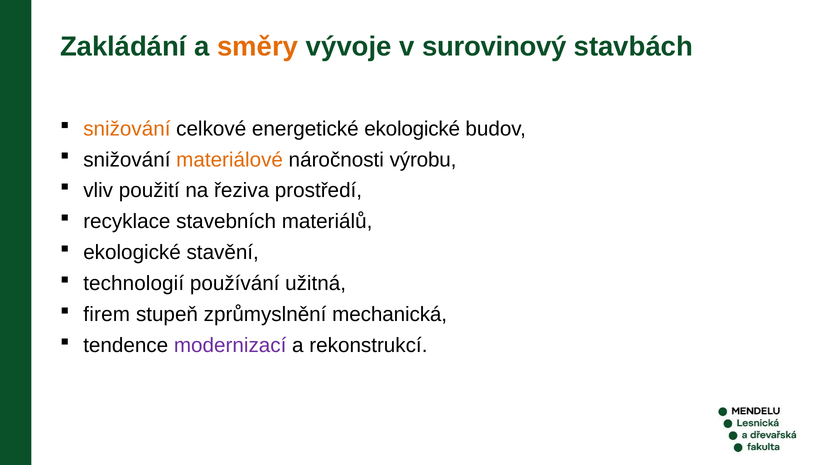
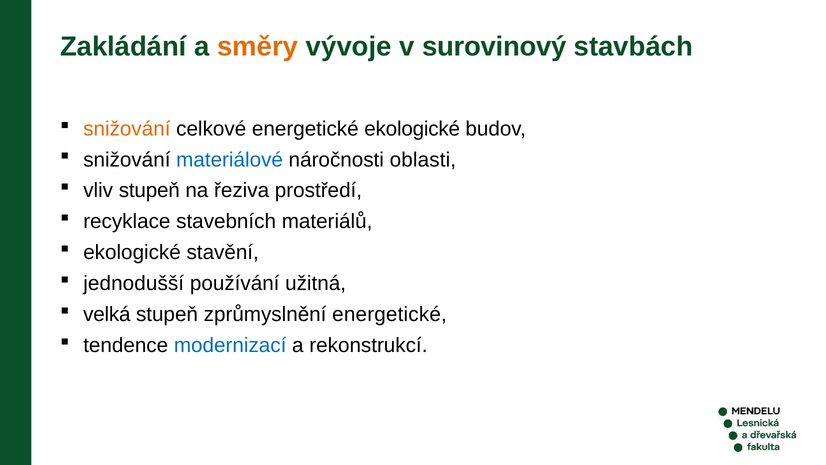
materiálové colour: orange -> blue (230, 160)
výrobu: výrobu -> oblasti (423, 160)
vliv použití: použití -> stupeň (149, 190)
technologií: technologií -> jednodušší (134, 283)
firem: firem -> velká (107, 314)
zprůmyslnění mechanická: mechanická -> energetické (390, 314)
modernizací colour: purple -> blue (230, 345)
